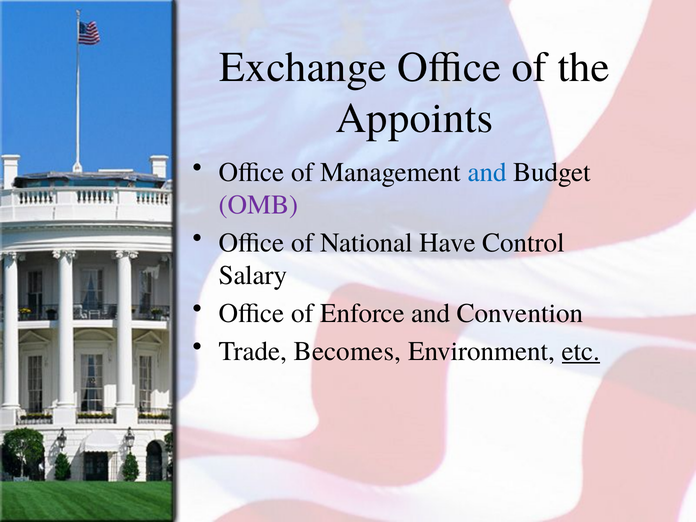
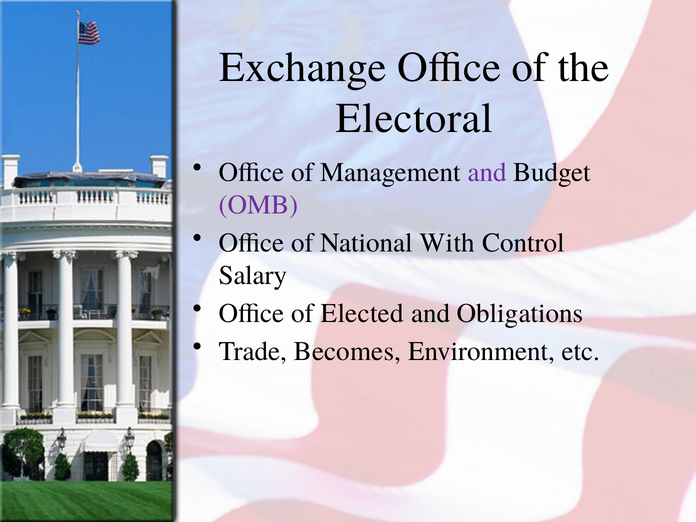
Appoints: Appoints -> Electoral (414, 118)
and colour: blue -> purple (487, 172)
Have: Have -> With (447, 243)
Enforce: Enforce -> Elected (362, 313)
Convention: Convention -> Obligations (520, 313)
etc underline: present -> none (581, 351)
